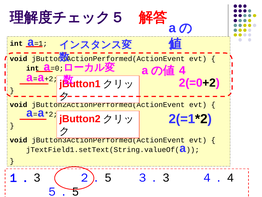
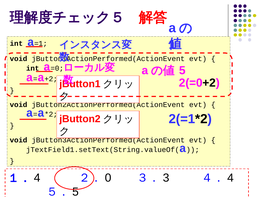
4: 4 -> 5 (182, 70)
3: 3 -> 4 (37, 177)
5: 5 -> 0 (108, 177)
